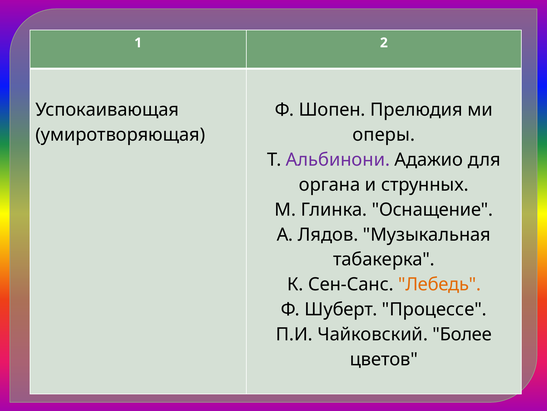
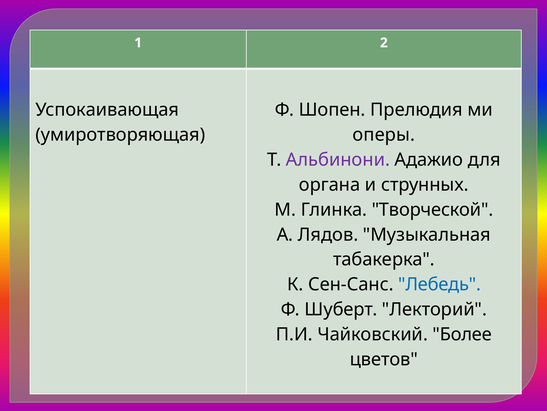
Оснащение: Оснащение -> Творческой (432, 209)
Лебедь colour: orange -> blue (440, 284)
Процессе: Процессе -> Лекторий (434, 309)
